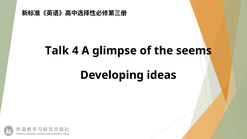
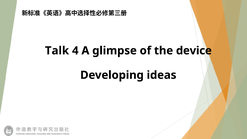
seems: seems -> device (194, 51)
